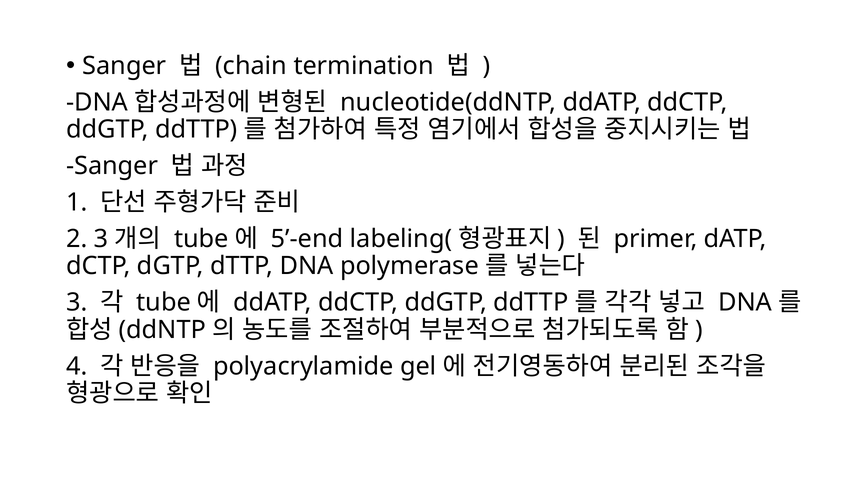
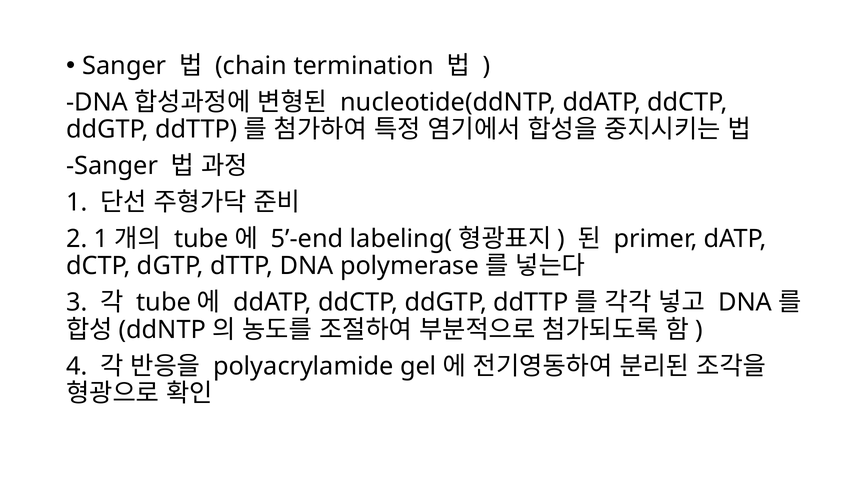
2 3: 3 -> 1 (101, 239)
